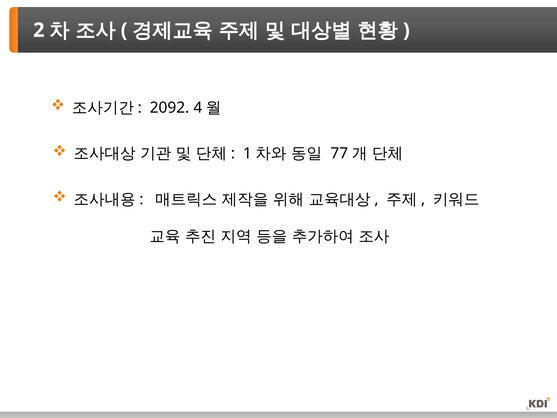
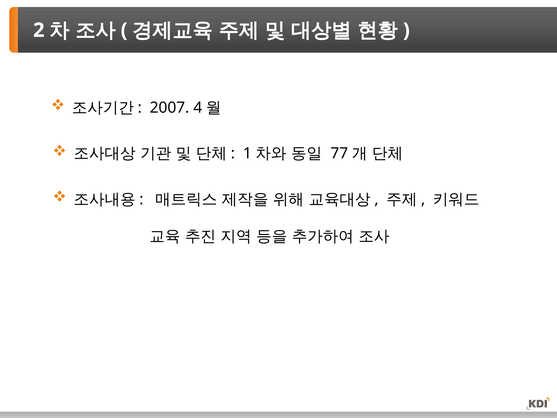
2092: 2092 -> 2007 (170, 108)
